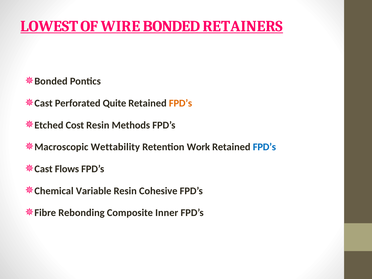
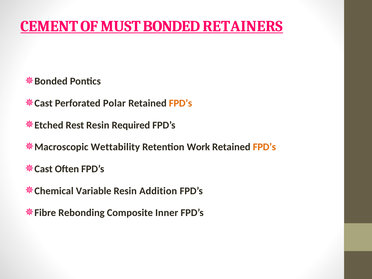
LOWEST: LOWEST -> CEMENT (49, 26)
WIRE: WIRE -> MUST (121, 26)
Quite: Quite -> Polar (114, 103)
Cost: Cost -> Rest (75, 125)
Methods: Methods -> Required (131, 125)
FPD’s colour: blue -> orange (264, 147)
Flows: Flows -> Often (67, 169)
Cohesive: Cohesive -> Addition (158, 191)
